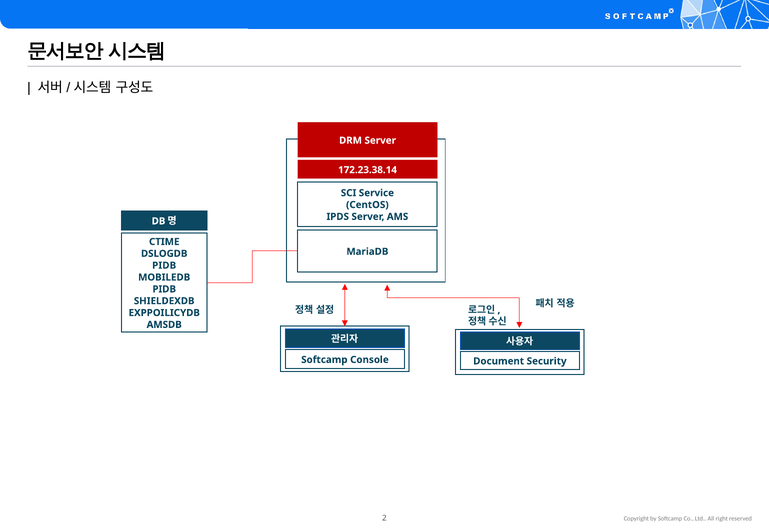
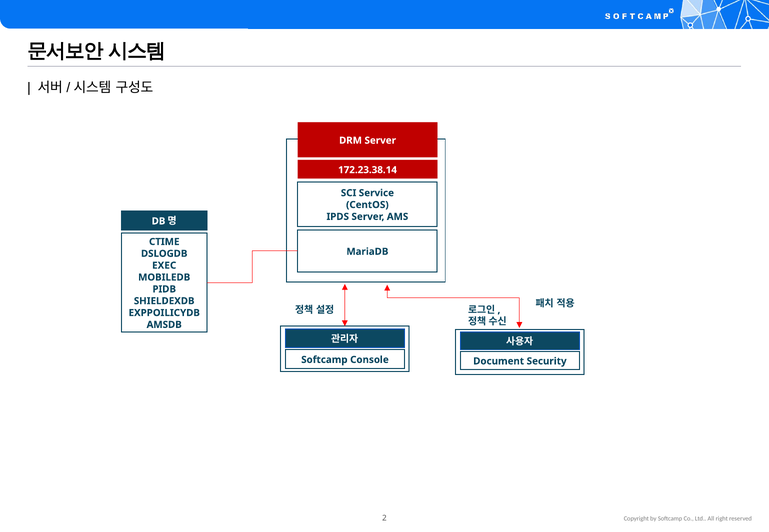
PIDB: PIDB -> EXEC (164, 266)
